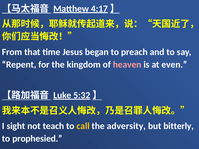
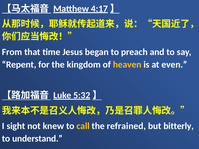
heaven colour: pink -> yellow (127, 65)
teach: teach -> knew (53, 126)
adversity: adversity -> refrained (126, 126)
prophesied: prophesied -> understand (37, 139)
